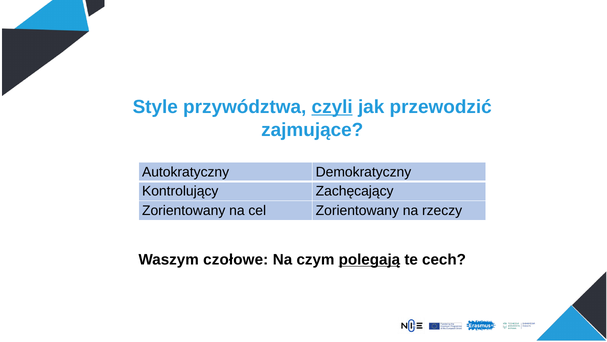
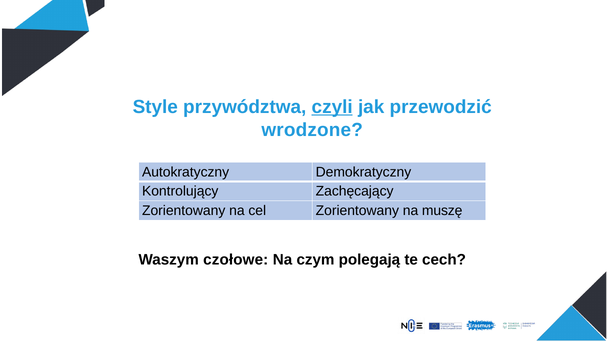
zajmujące: zajmujące -> wrodzone (312, 130)
rzeczy: rzeczy -> muszę (442, 210)
polegają underline: present -> none (369, 259)
